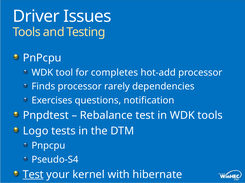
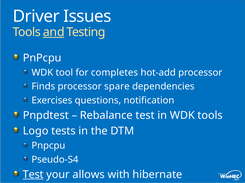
and underline: none -> present (54, 32)
rarely: rarely -> spare (117, 87)
kernel: kernel -> allows (89, 175)
